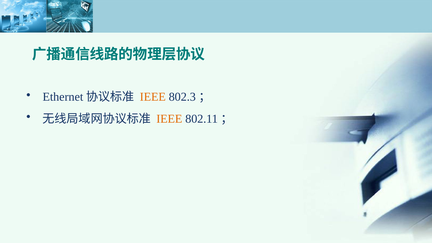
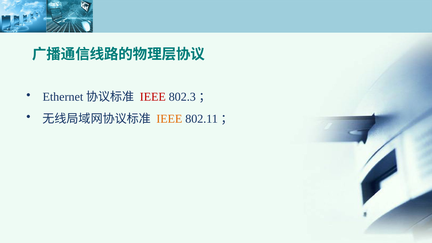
IEEE colour: orange -> red (153, 97)
